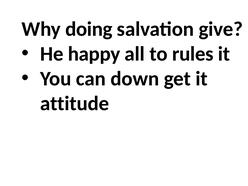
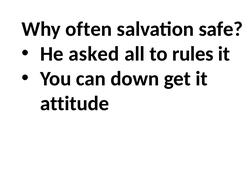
doing: doing -> often (89, 29)
give: give -> safe (221, 29)
happy: happy -> asked (94, 54)
